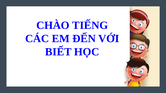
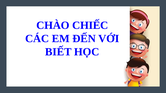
TIẾNG: TIẾNG -> CHIẾC (90, 25)
